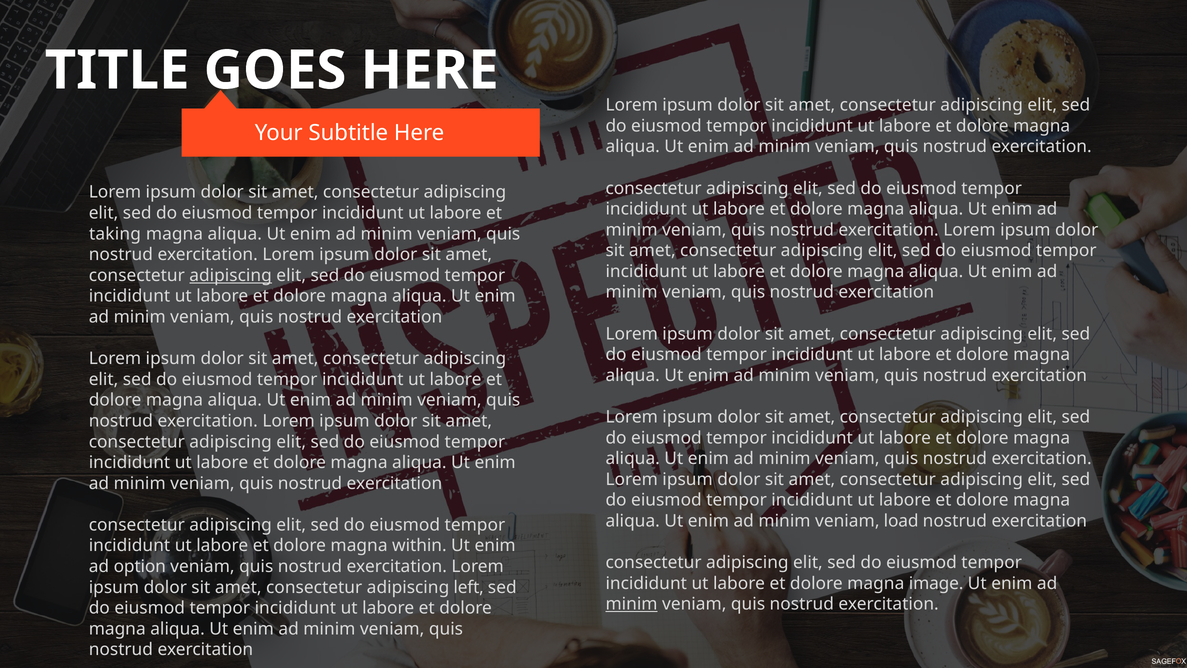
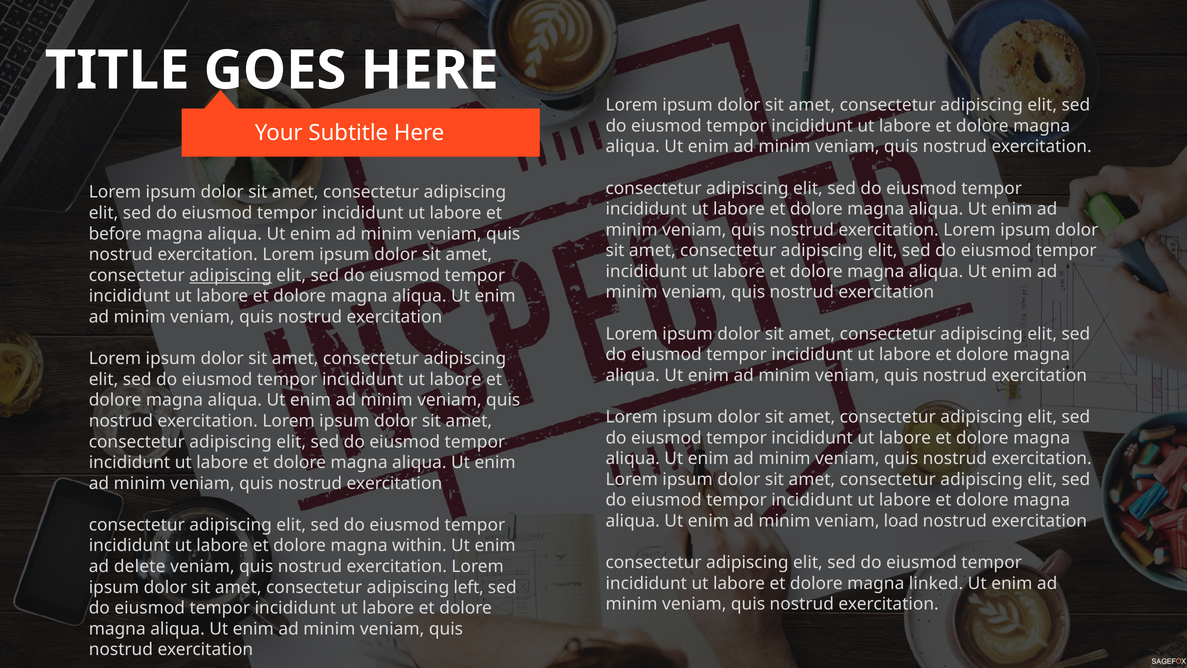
taking: taking -> before (115, 234)
option: option -> delete (140, 566)
image: image -> linked (936, 583)
minim underline: present -> none (632, 604)
